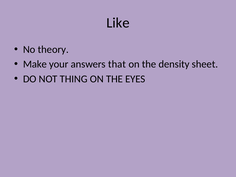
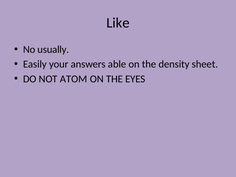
theory: theory -> usually (53, 50)
Make: Make -> Easily (35, 64)
that: that -> able (117, 64)
THING: THING -> ATOM (74, 79)
